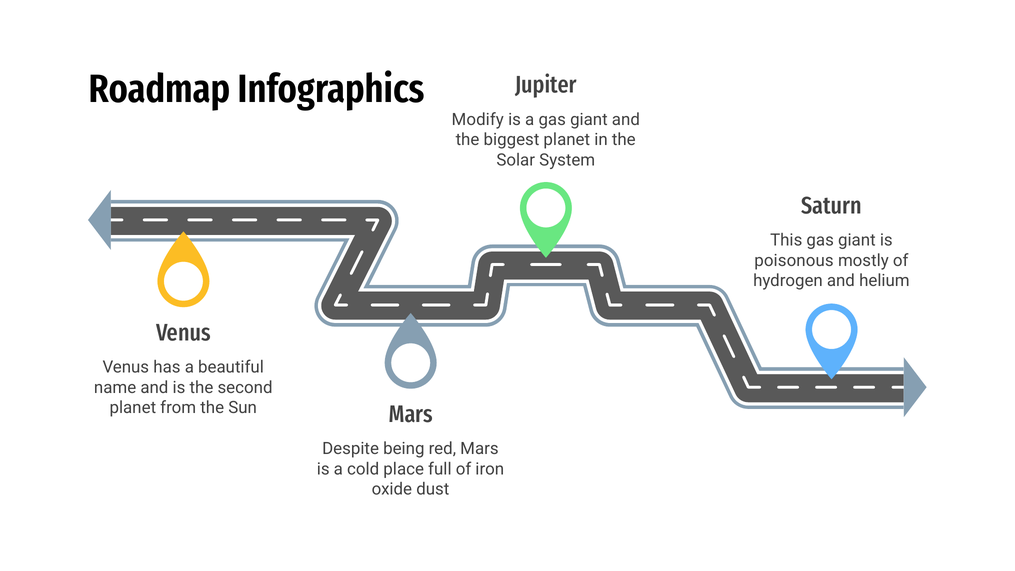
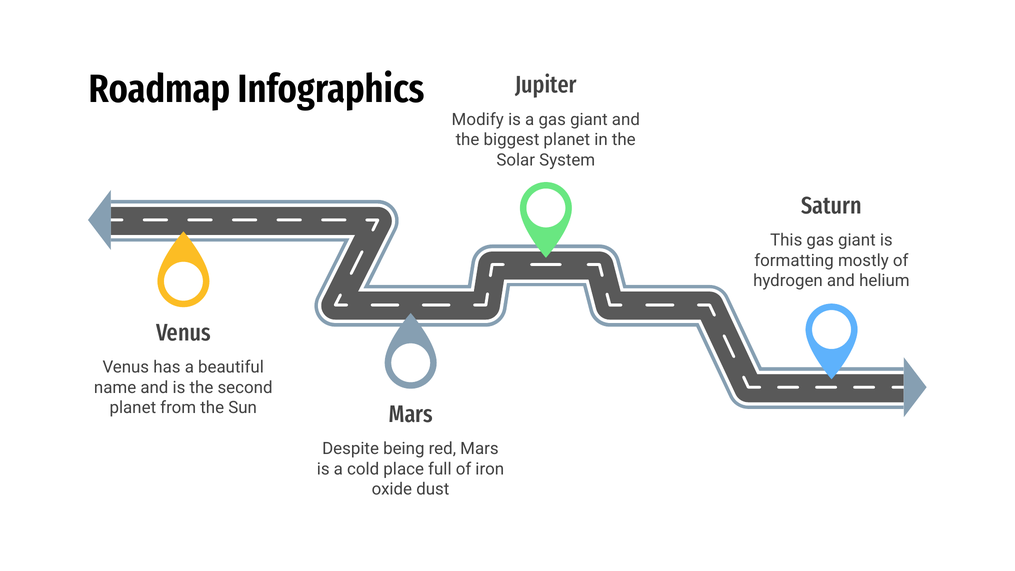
poisonous: poisonous -> formatting (794, 260)
